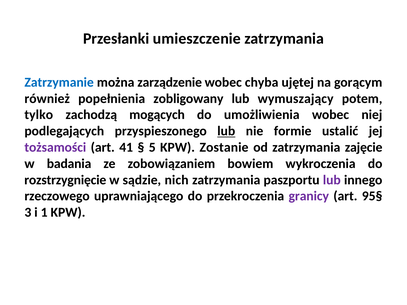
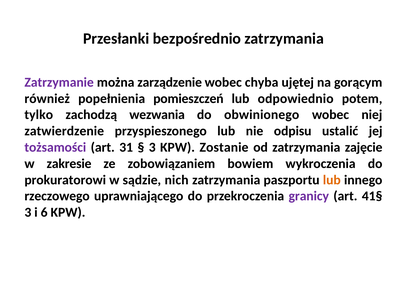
umieszczenie: umieszczenie -> bezpośrednio (197, 39)
Zatrzymanie colour: blue -> purple (59, 82)
zobligowany: zobligowany -> pomieszczeń (188, 99)
wymuszający: wymuszający -> odpowiednio (296, 99)
mogących: mogących -> wezwania (157, 115)
umożliwienia: umożliwienia -> obwinionego (262, 115)
podlegających: podlegających -> zatwierdzenie (64, 131)
lub underline: present -> none (226, 131)
formie: formie -> odpisu (293, 131)
41: 41 -> 31 (126, 147)
5: 5 -> 3 (152, 147)
badania: badania -> zakresie (69, 164)
rozstrzygnięcie: rozstrzygnięcie -> prokuratorowi (65, 180)
lub colour: purple -> orange (332, 180)
95§: 95§ -> 41§ (372, 196)
1: 1 -> 6 (44, 213)
